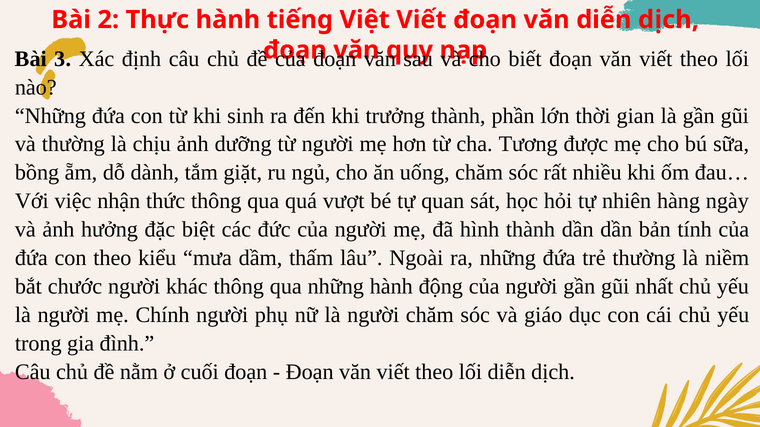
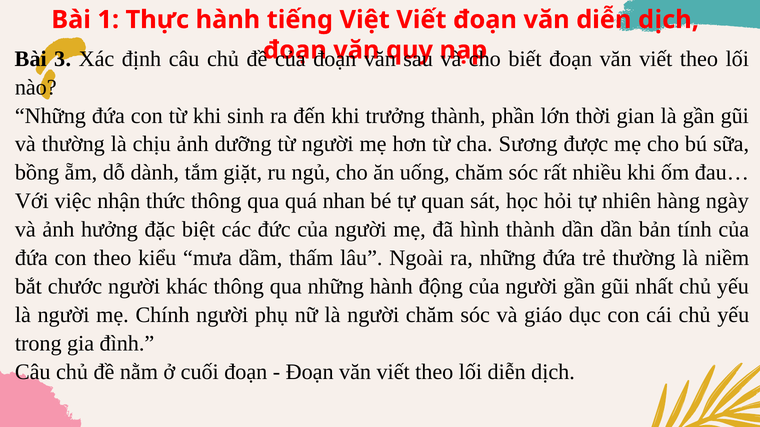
2: 2 -> 1 (108, 20)
Tương: Tương -> Sương (528, 144)
vượt: vượt -> nhan (344, 201)
